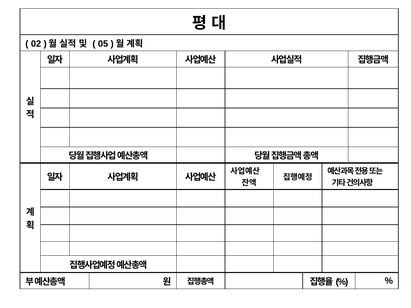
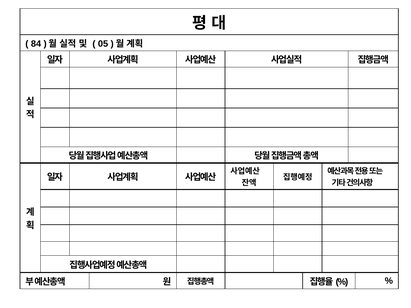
02: 02 -> 84 (36, 44)
